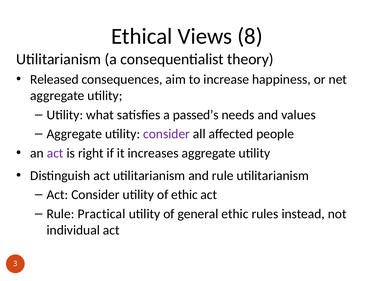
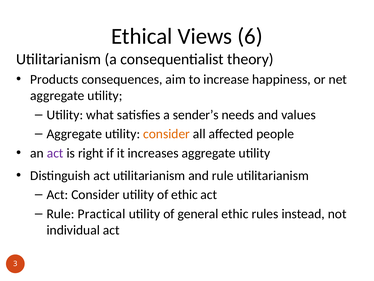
8: 8 -> 6 (250, 36)
Released: Released -> Products (54, 79)
passed’s: passed’s -> sender’s (196, 115)
consider colour: purple -> orange (167, 134)
